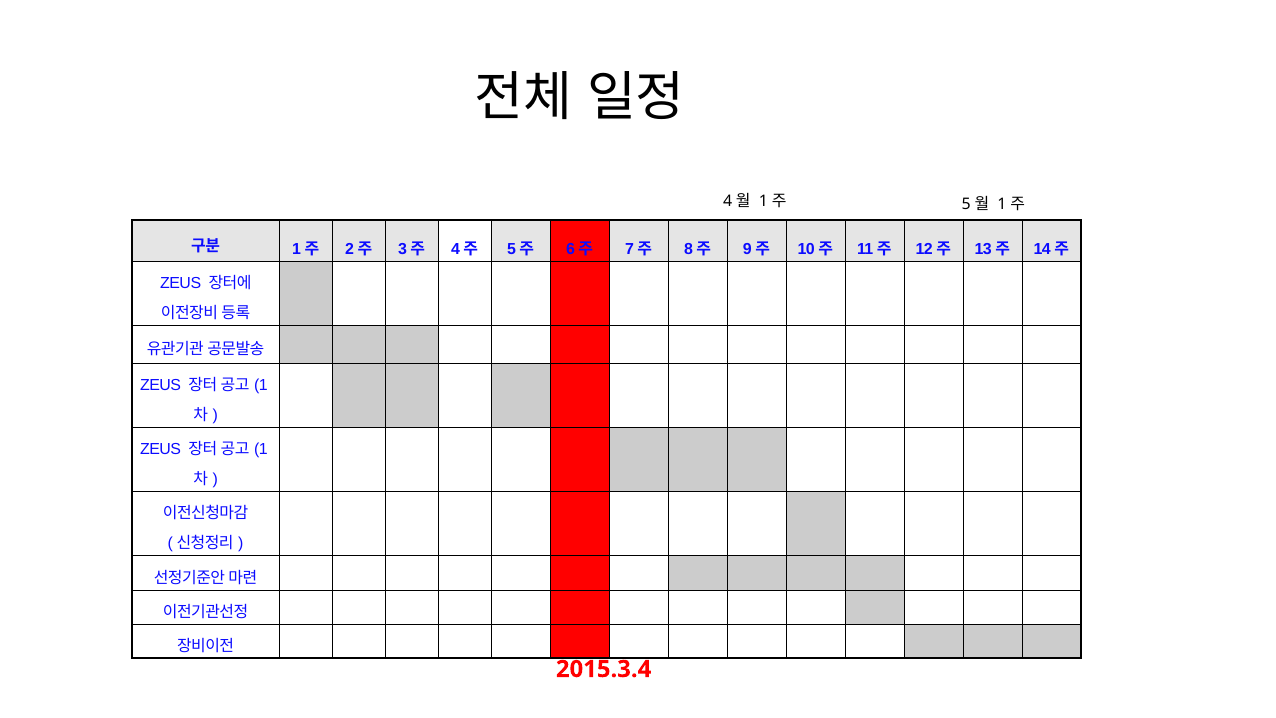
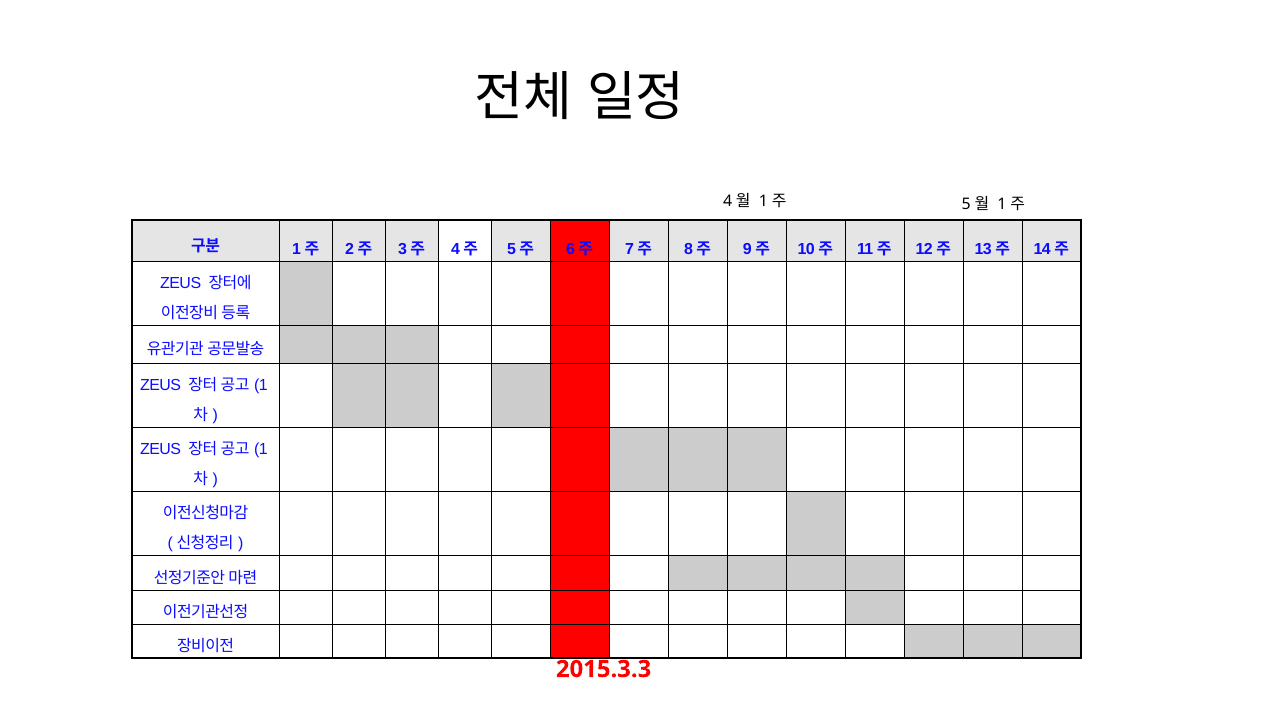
2015.3.4: 2015.3.4 -> 2015.3.3 (604, 669)
